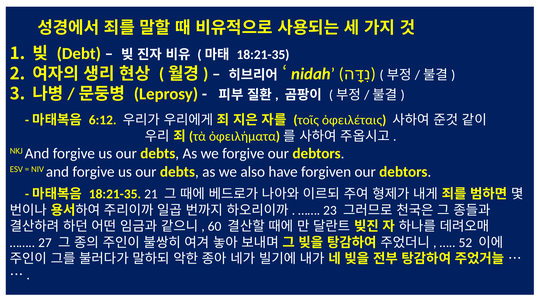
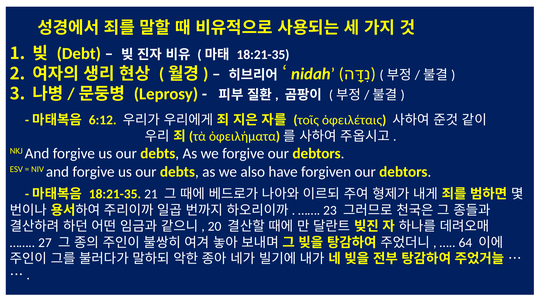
60: 60 -> 20 (215, 226)
52: 52 -> 64 (465, 242)
